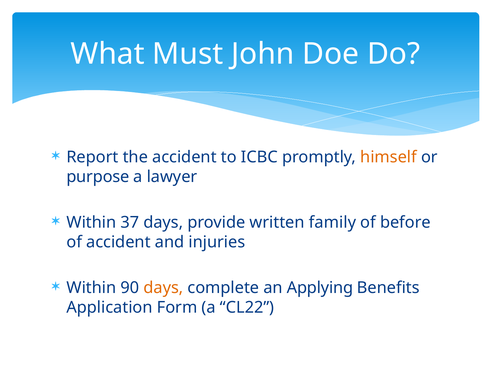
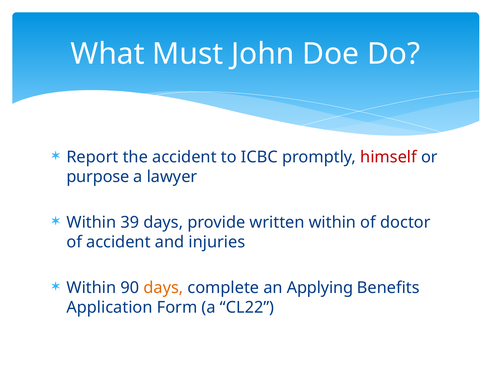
himself colour: orange -> red (389, 157)
37: 37 -> 39 (130, 223)
written family: family -> within (332, 223)
before: before -> doctor (405, 223)
